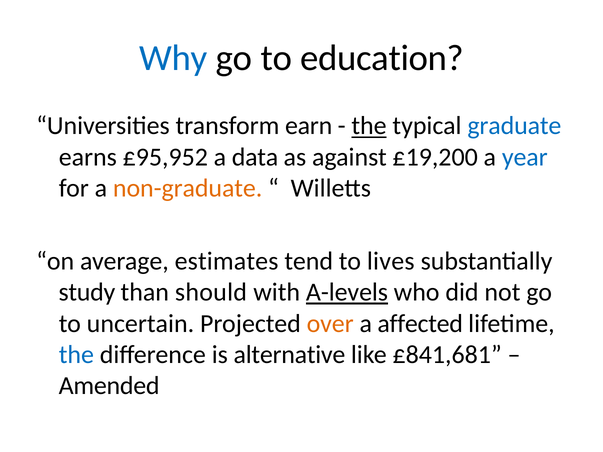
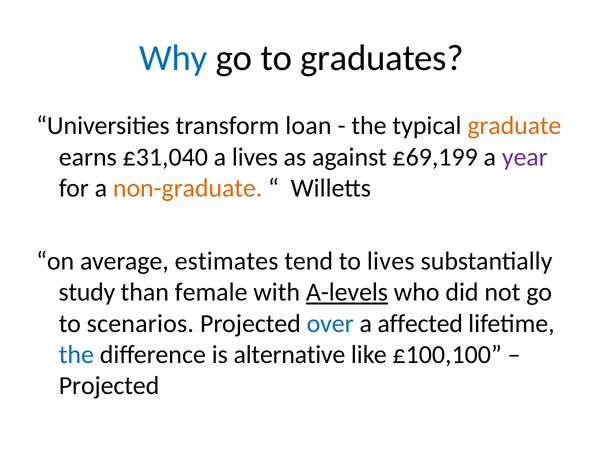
education: education -> graduates (382, 58)
earn: earn -> loan (308, 126)
the underline: present -> none (369, 126)
graduate colour: blue -> orange (514, 126)
£95,952: £95,952 -> £31,040 (165, 157)
a data: data -> lives (255, 157)
£19,200: £19,200 -> £69,199 (435, 157)
year colour: blue -> purple (525, 157)
should: should -> female (211, 293)
uncertain: uncertain -> scenarios (140, 324)
over colour: orange -> blue (330, 324)
£841,681: £841,681 -> £100,100 (447, 355)
Amended: Amended -> Projected (109, 386)
